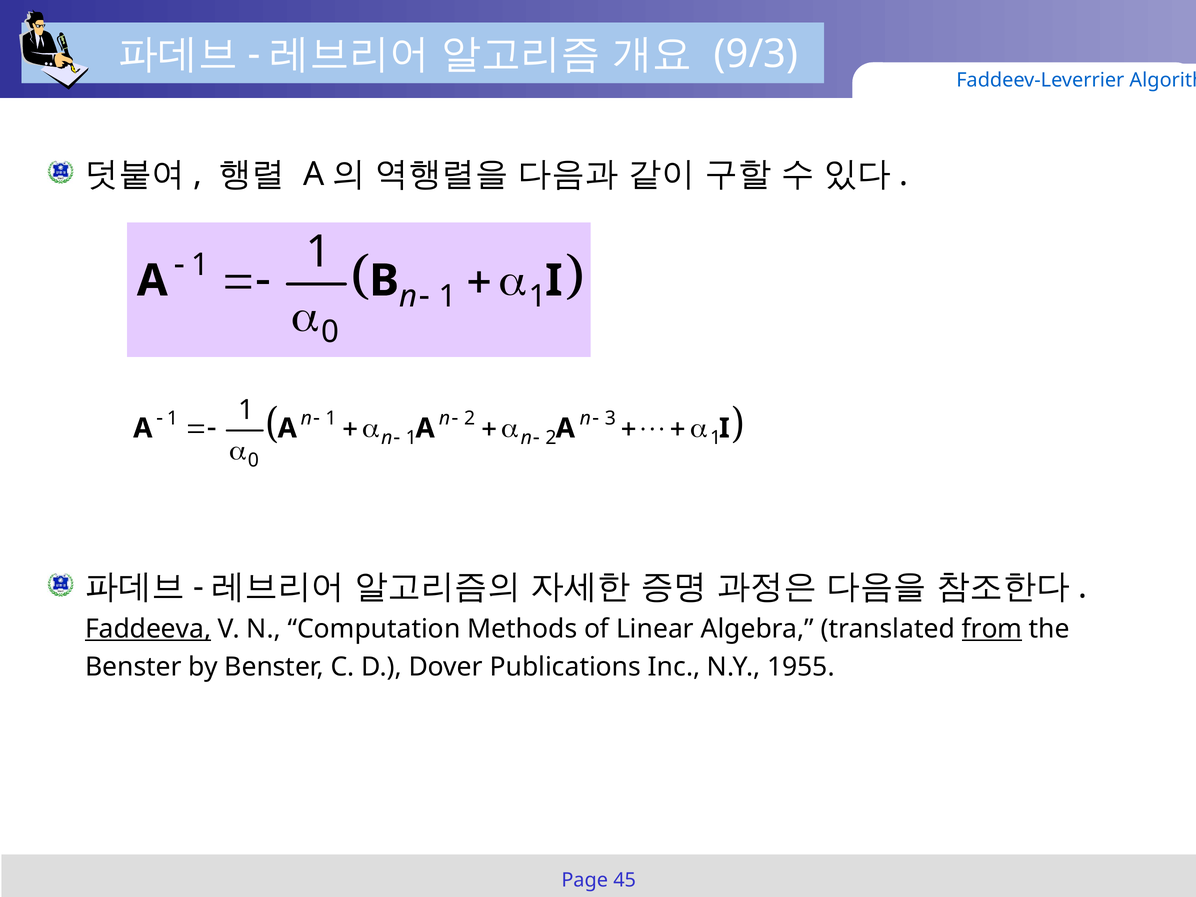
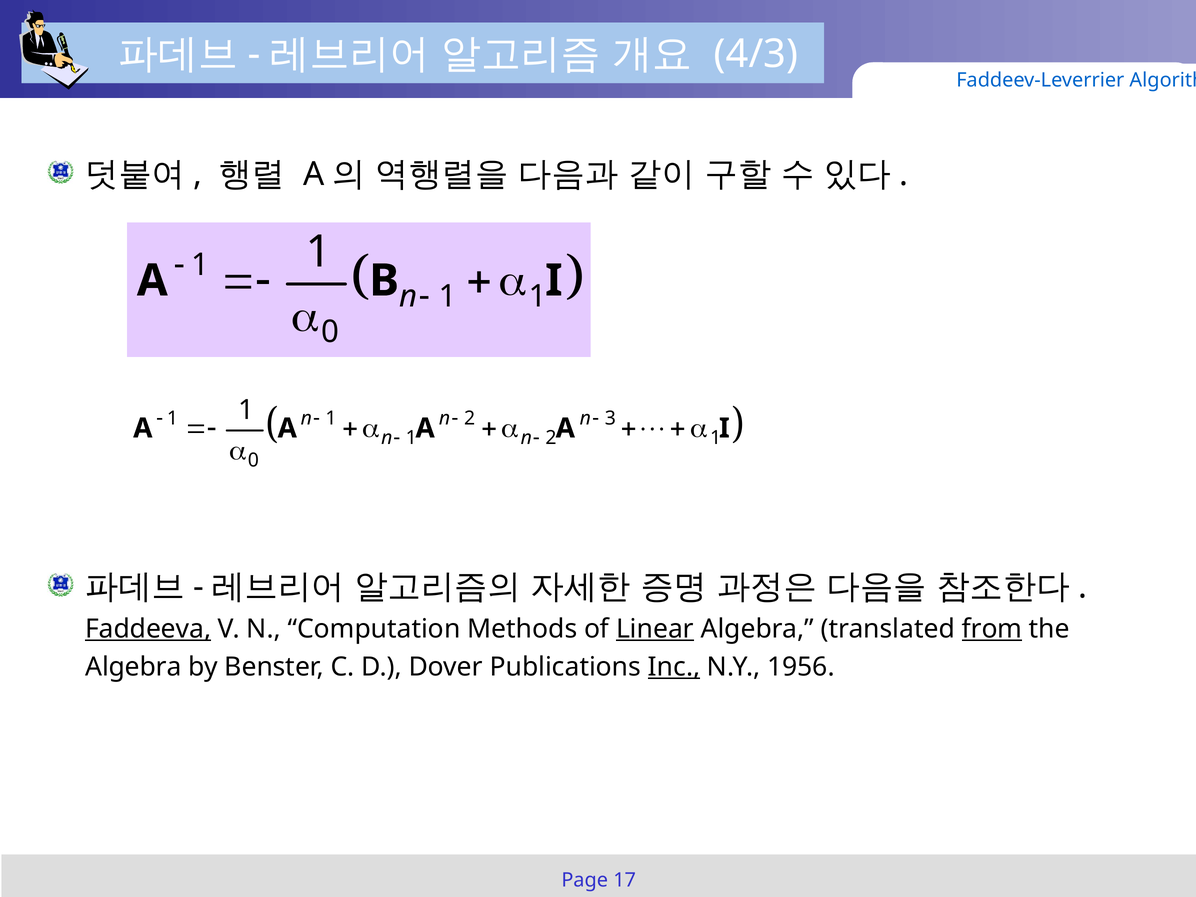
9/3: 9/3 -> 4/3 (756, 54)
Linear underline: none -> present (655, 629)
Benster: Benster -> Algebra (133, 667)
Inc underline: none -> present (674, 667)
1955: 1955 -> 1956 (801, 667)
45: 45 -> 17 (625, 880)
